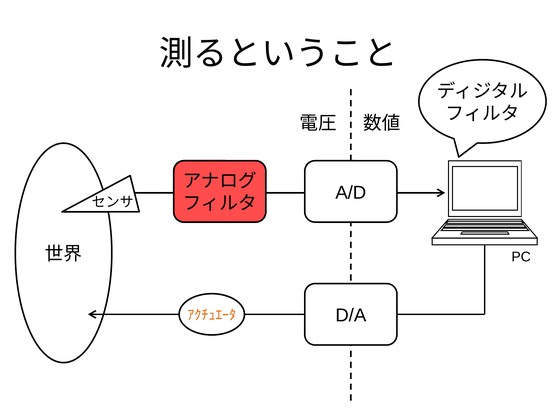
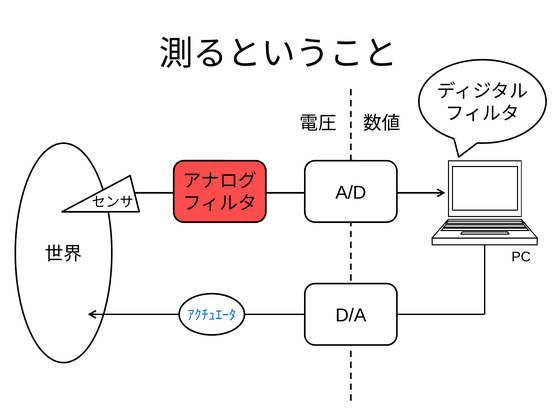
ｱｸﾁｭｴｰﾀ colour: orange -> blue (212, 315)
